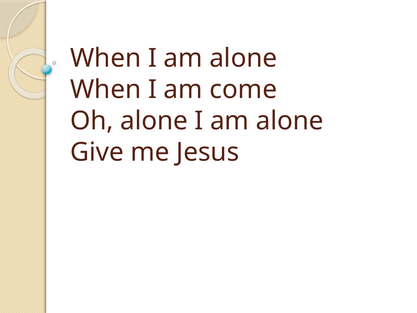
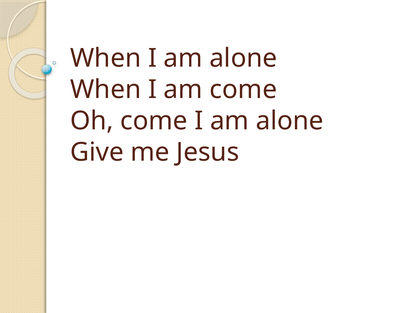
Oh alone: alone -> come (154, 121)
